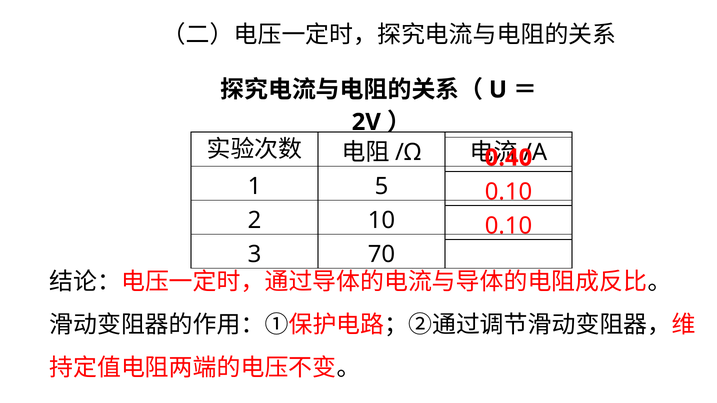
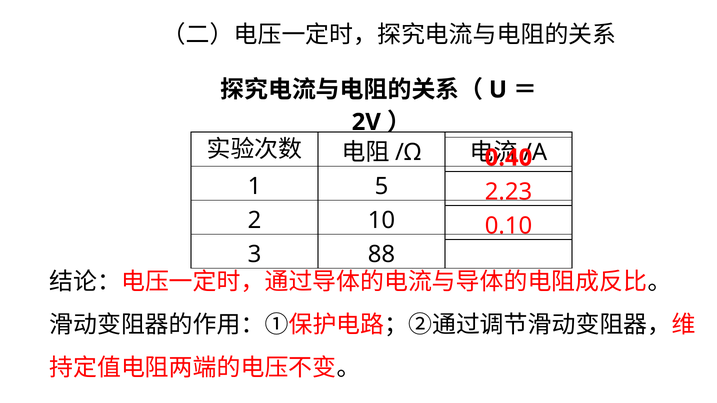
0.10: 0.10 -> 2.23 (509, 192)
70: 70 -> 88 (381, 255)
